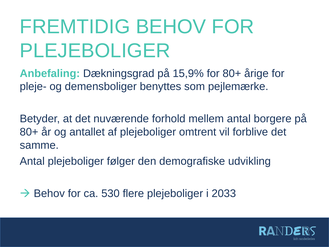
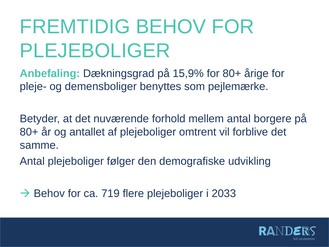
530: 530 -> 719 (110, 193)
